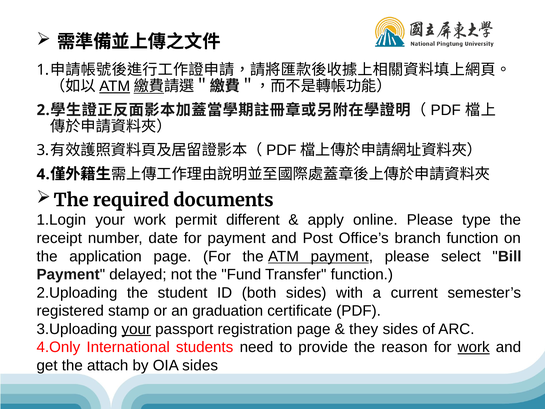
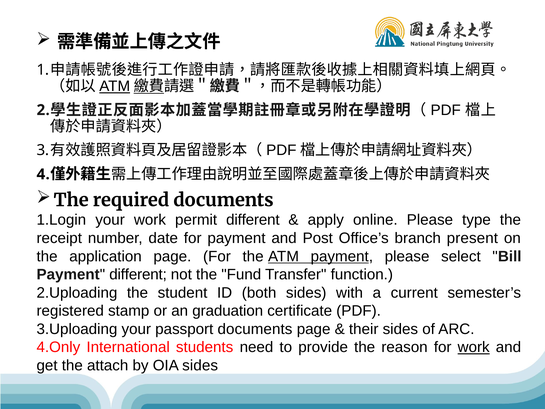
branch function: function -> present (472, 238)
Payment delayed: delayed -> different (138, 274)
your underline: present -> none (136, 329)
passport registration: registration -> documents (255, 329)
they: they -> their (364, 329)
